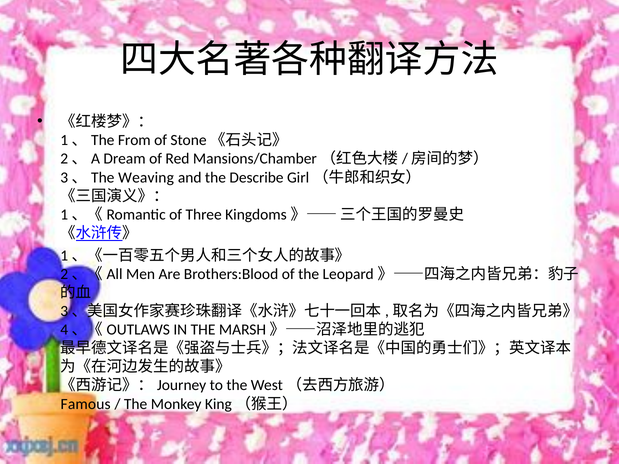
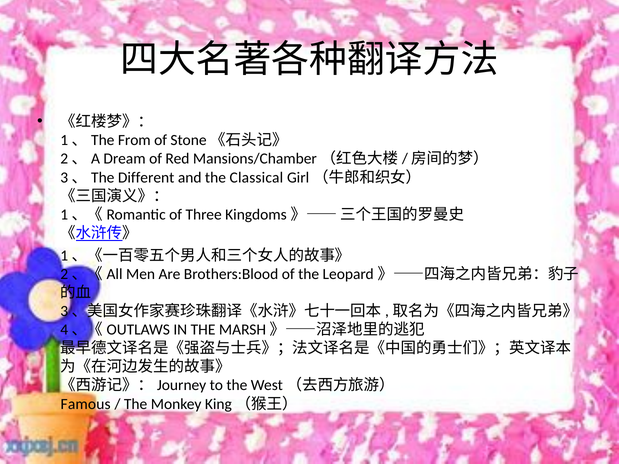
Weaving: Weaving -> Different (146, 177)
Describe: Describe -> Classical (256, 177)
